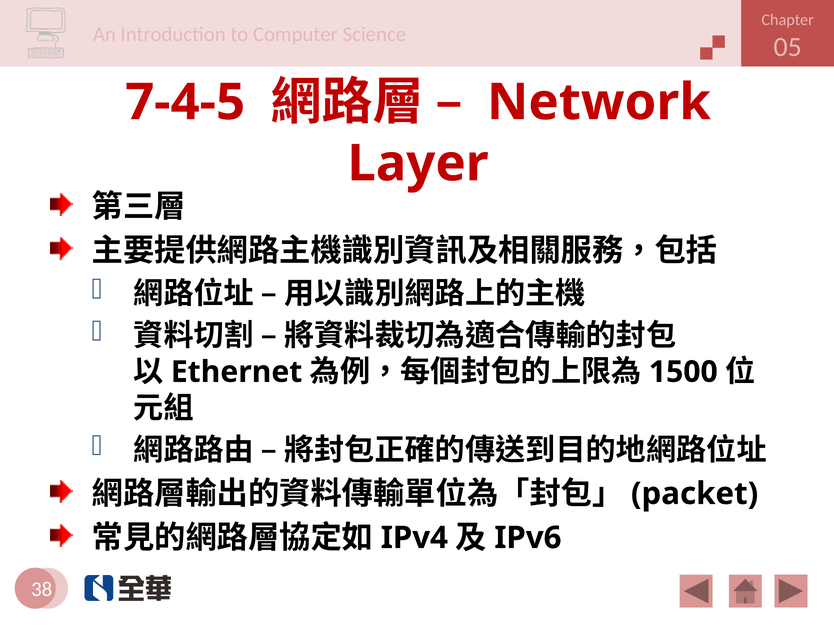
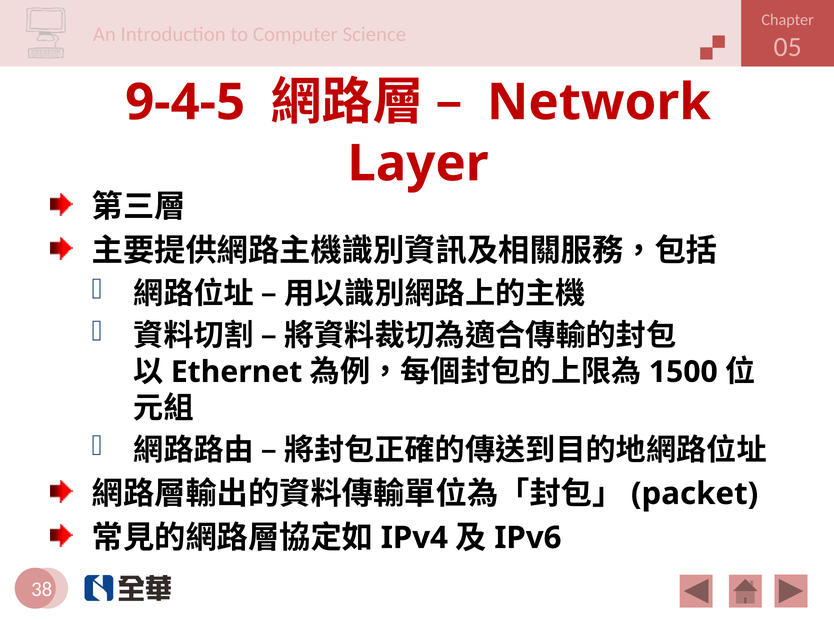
7-4-5: 7-4-5 -> 9-4-5 (185, 102)
